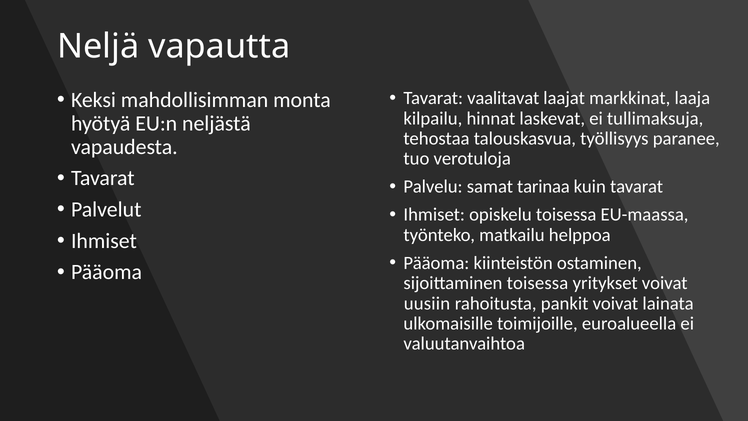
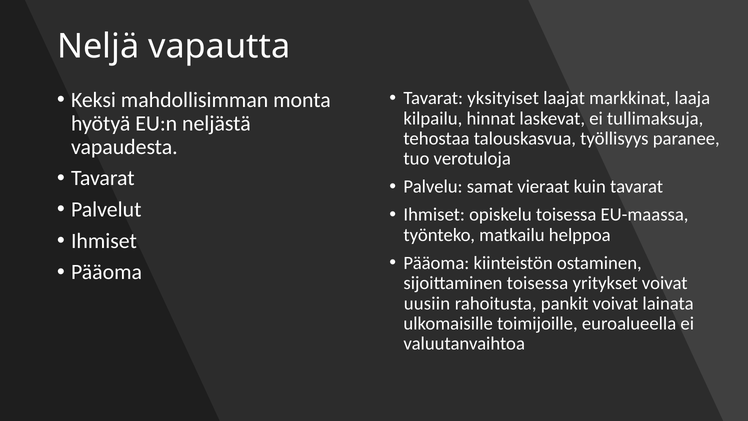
vaalitavat: vaalitavat -> yksityiset (503, 98)
tarinaa: tarinaa -> vieraat (543, 187)
